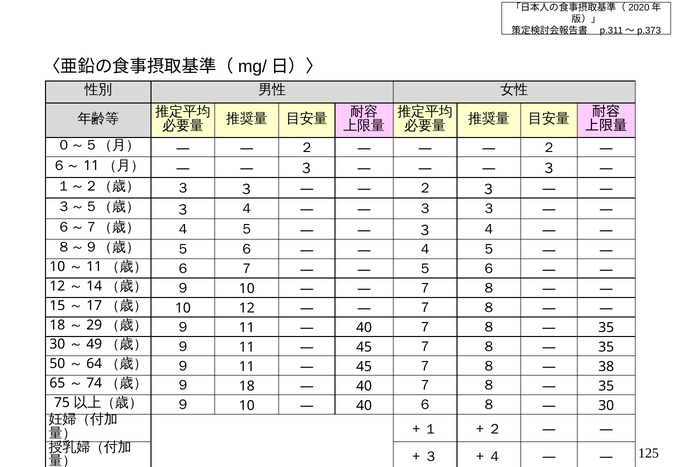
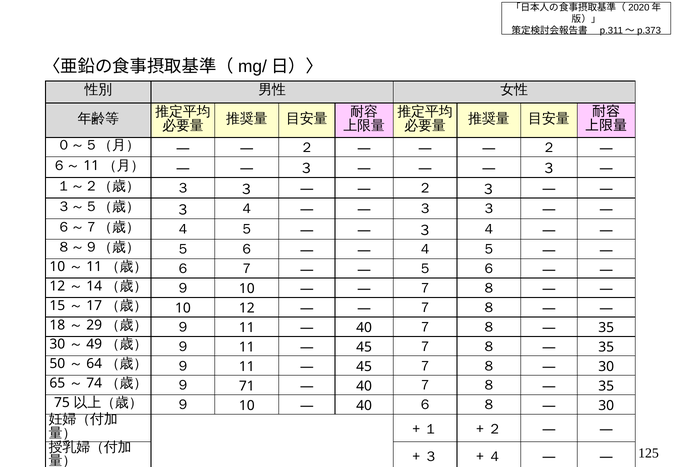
38: 38 -> 30 (606, 367)
９ 18: 18 -> 71 (247, 386)
